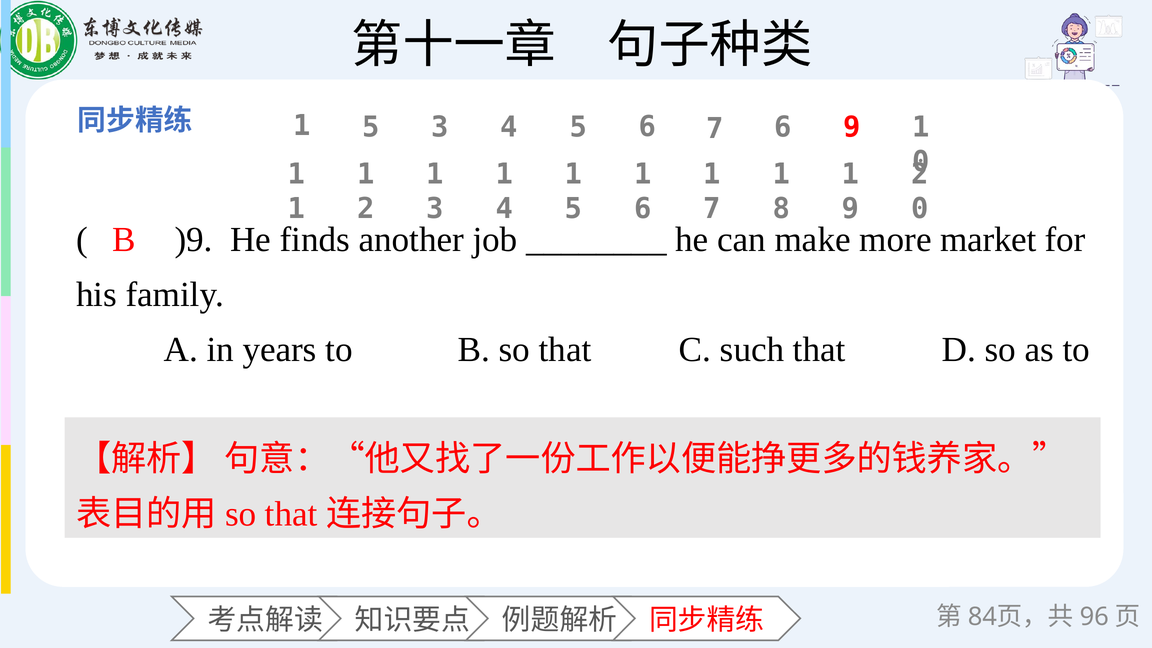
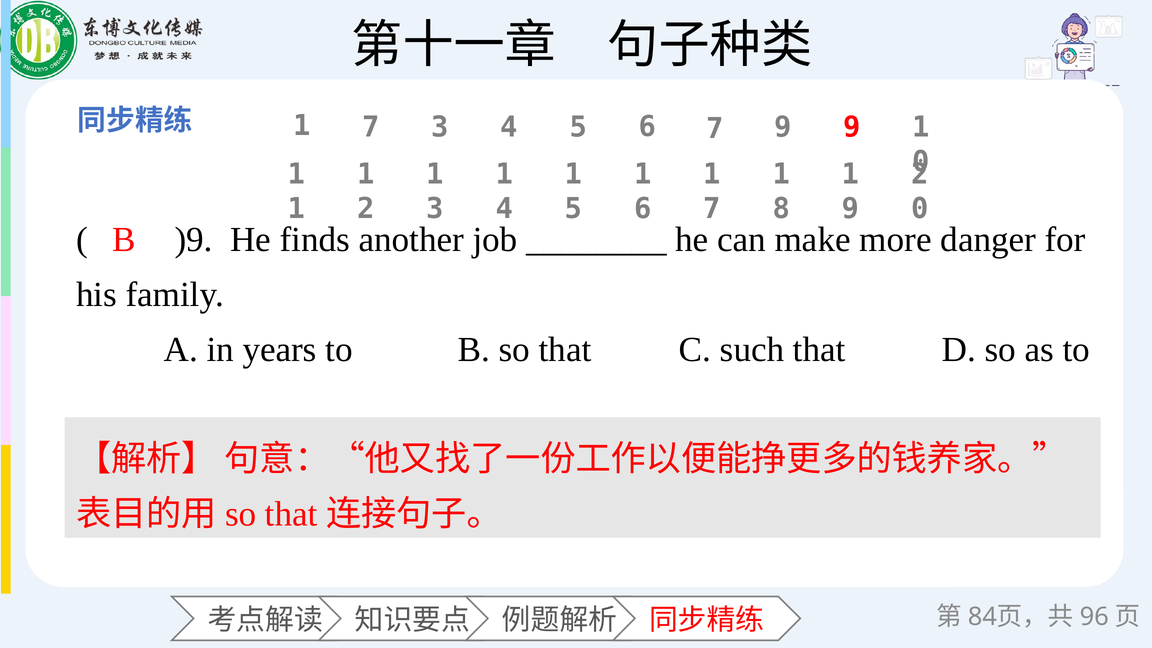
5: 5 -> 7 (371, 127)
7 6: 6 -> 9 (783, 127)
market: market -> danger (988, 240)
